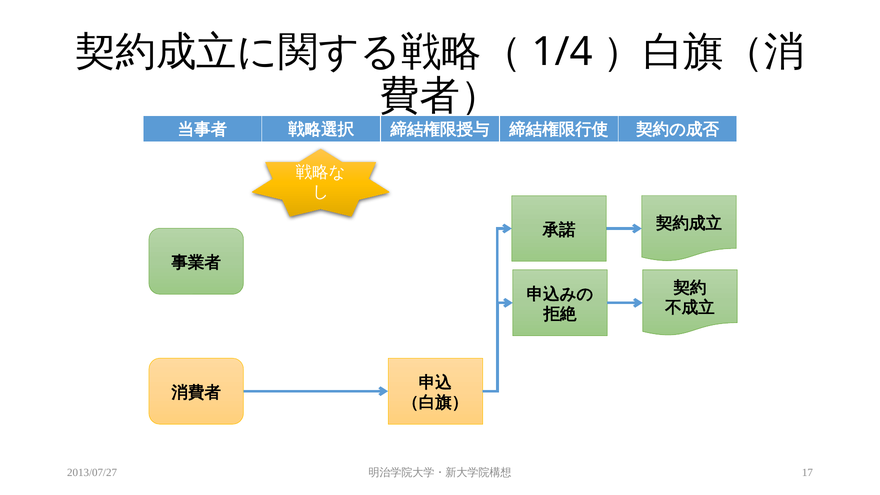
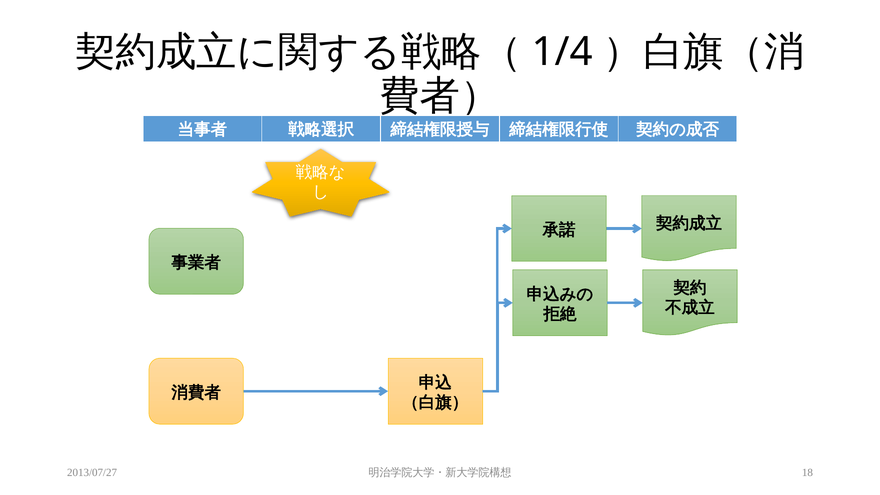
17: 17 -> 18 (807, 473)
